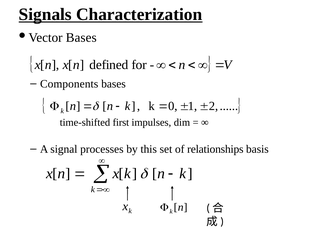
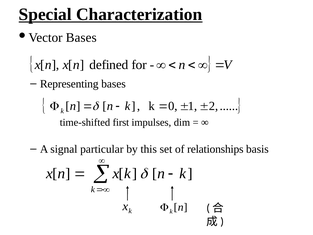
Signals: Signals -> Special (45, 14)
Components: Components -> Representing (69, 84)
processes: processes -> particular (102, 149)
